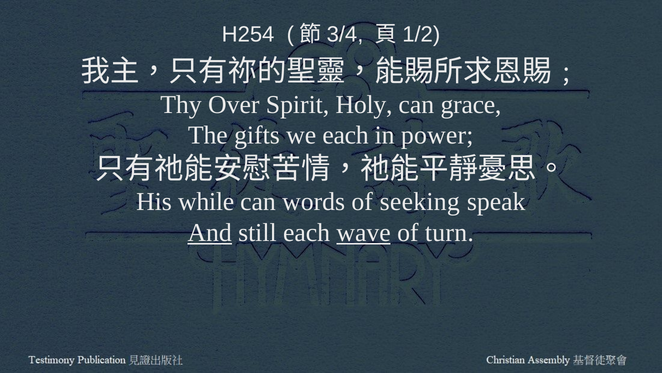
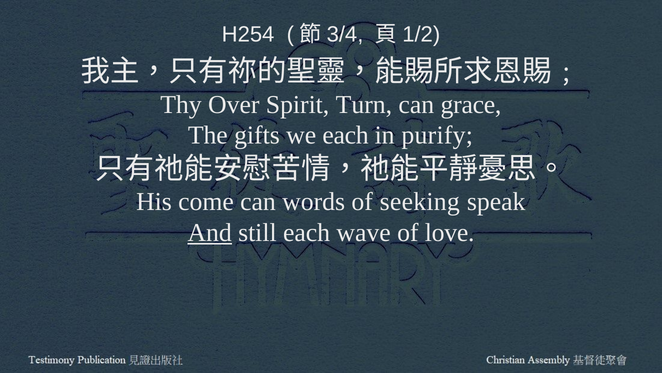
Holy: Holy -> Turn (364, 104)
power: power -> purify (437, 135)
while: while -> come (206, 201)
wave underline: present -> none (364, 232)
turn: turn -> love (450, 232)
